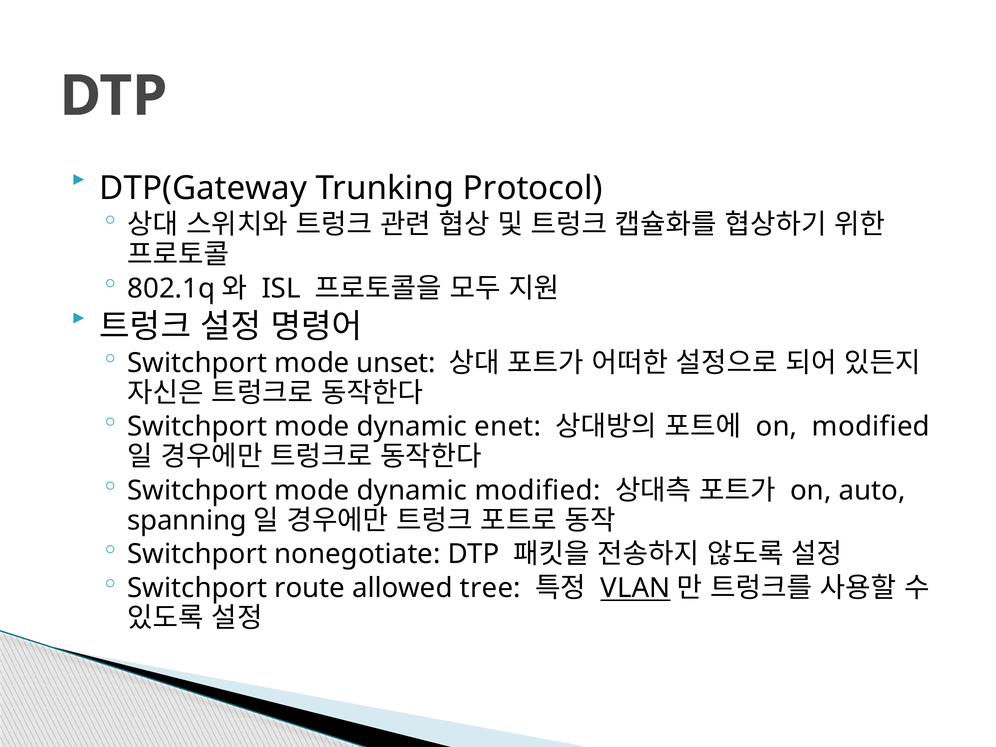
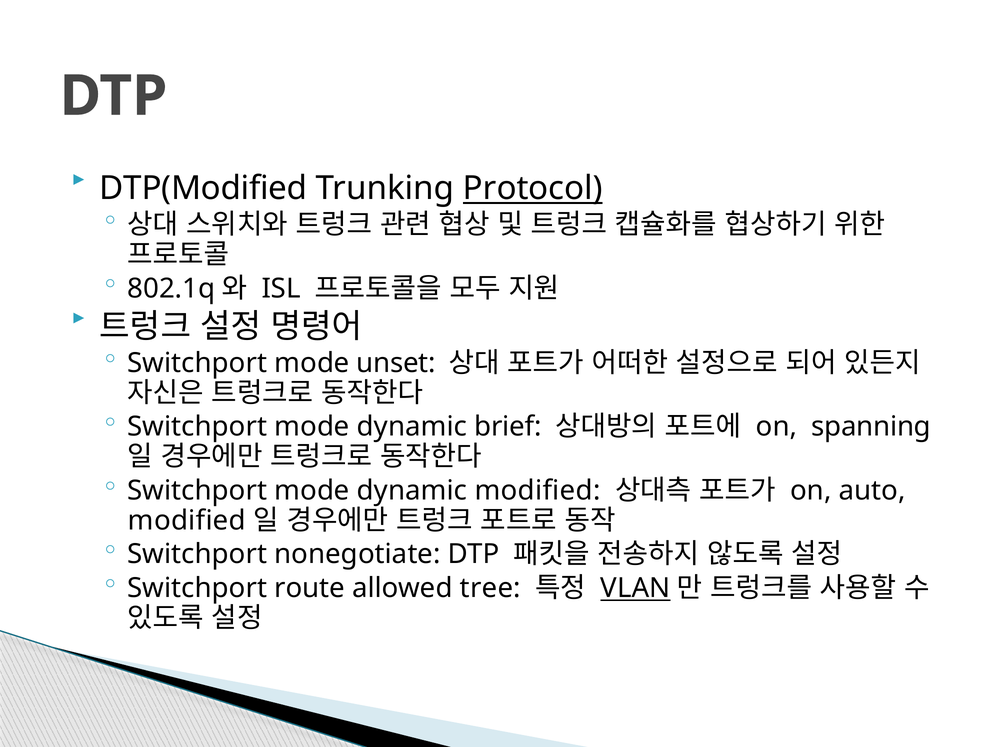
DTP(Gateway: DTP(Gateway -> DTP(Modified (203, 189)
Protocol underline: none -> present (533, 189)
enet: enet -> brief (508, 427)
on modified: modified -> spanning (871, 427)
spanning: spanning -> modified (187, 520)
